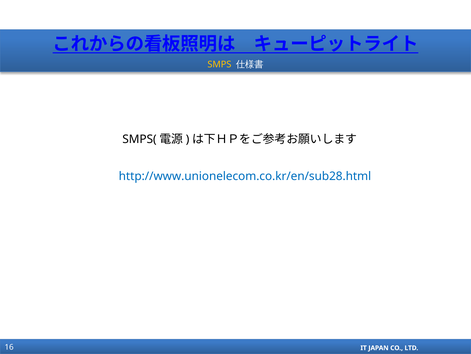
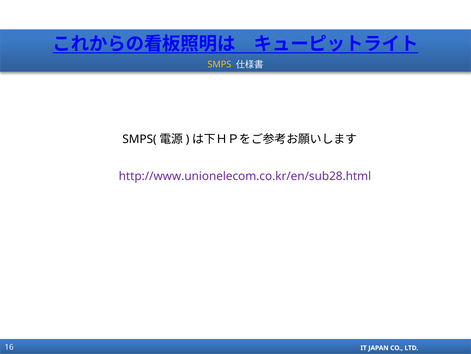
http://www.unionelecom.co.kr/en/sub28.html colour: blue -> purple (245, 176)
